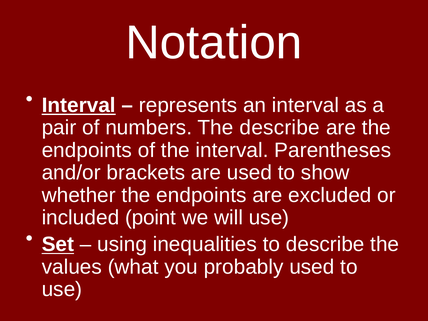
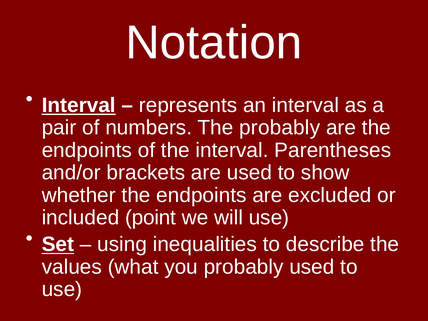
The describe: describe -> probably (280, 128)
